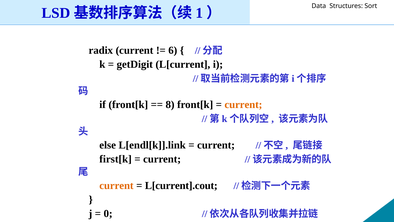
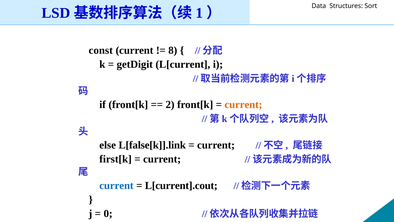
radix: radix -> const (101, 50)
6: 6 -> 8 (173, 50)
8: 8 -> 2 (170, 105)
L[endl[k]].link: L[endl[k]].link -> L[false[k]].link (152, 145)
current colour: orange -> blue (116, 185)
